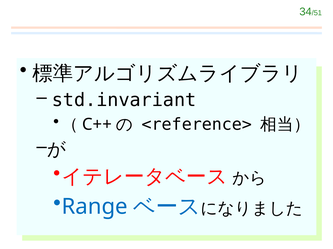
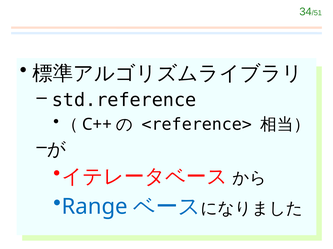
std.invariant: std.invariant -> std.reference (124, 100)
